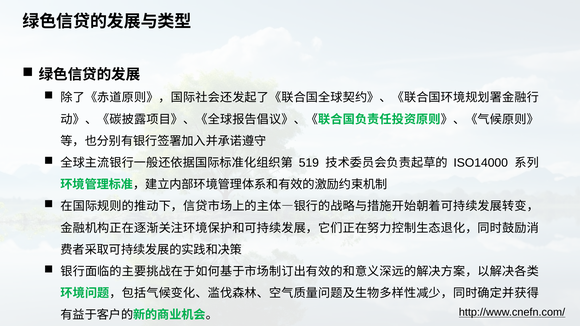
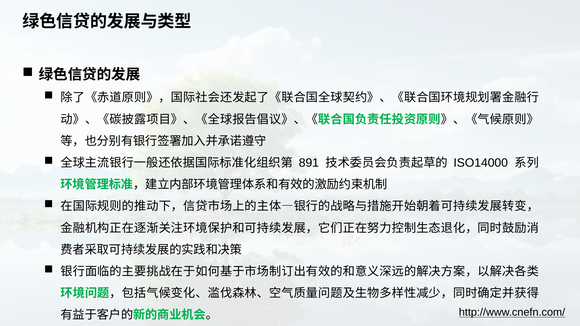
519: 519 -> 891 (309, 163)
